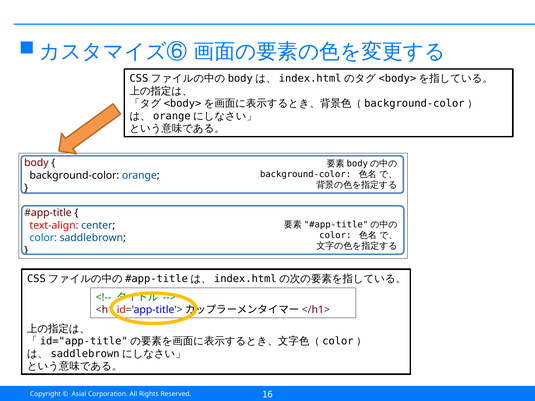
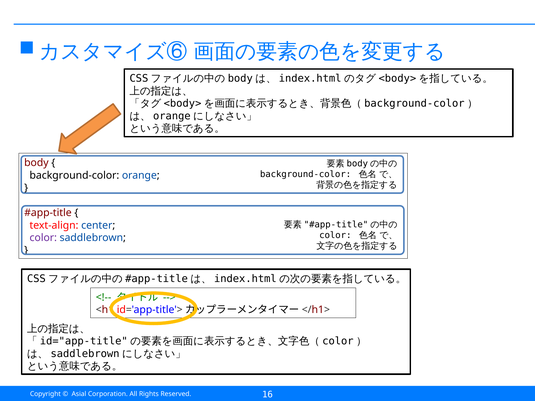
color colour: blue -> purple (43, 238)
